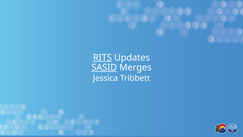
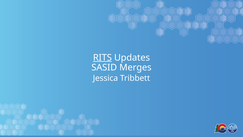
SASID underline: present -> none (104, 67)
